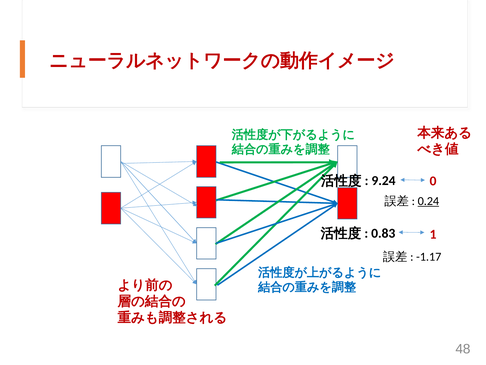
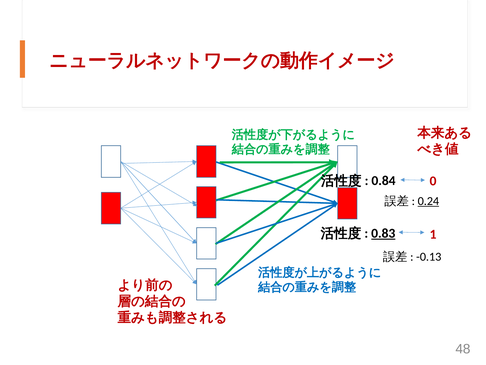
9.24: 9.24 -> 0.84 (384, 181)
0.83 underline: none -> present (383, 233)
-1.17: -1.17 -> -0.13 (429, 256)
